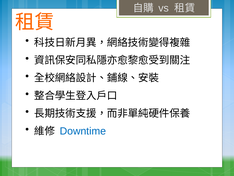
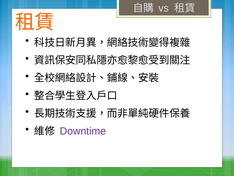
Downtime colour: blue -> purple (83, 131)
